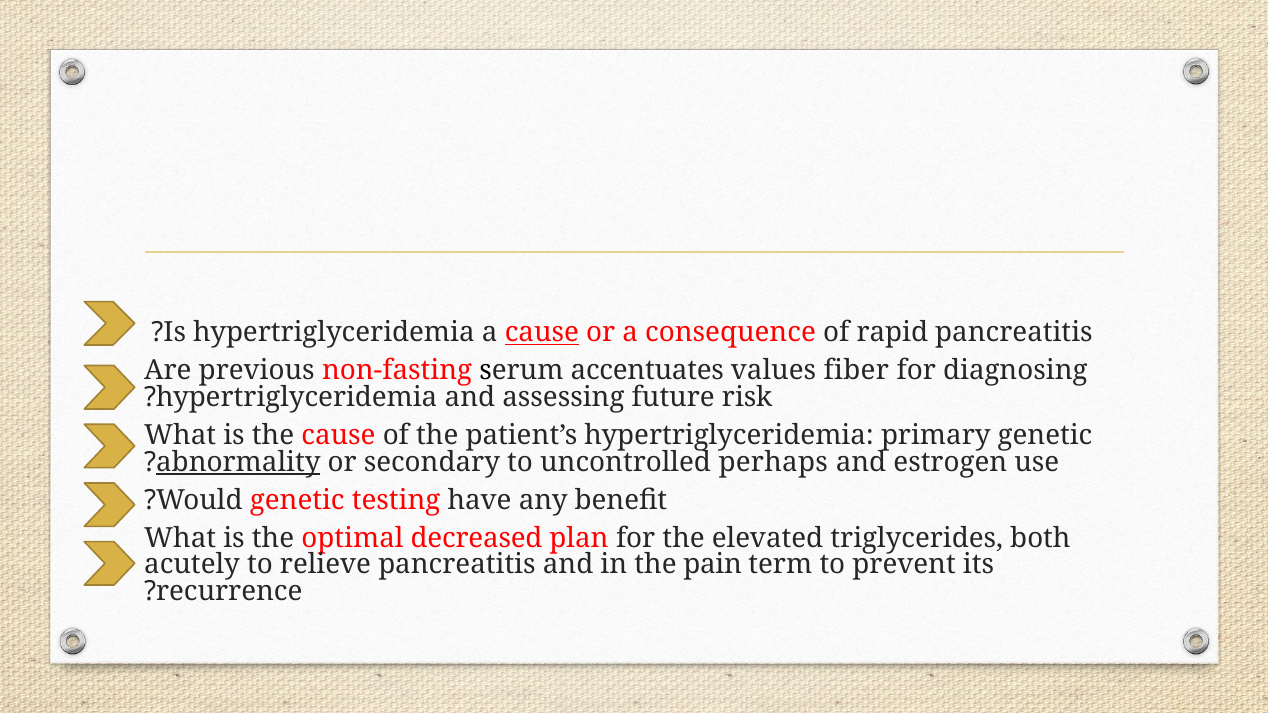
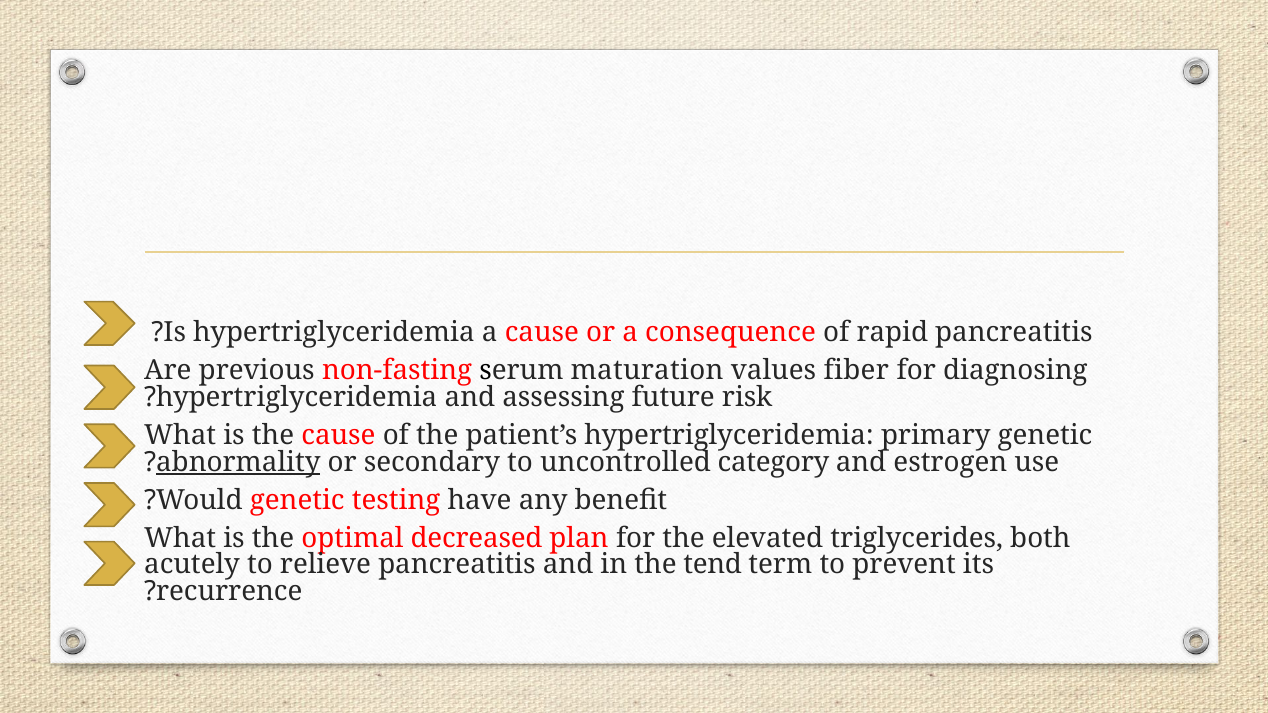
cause underline: present -> none (542, 333)
accentuates: accentuates -> maturation (647, 371)
perhaps: perhaps -> category (773, 462)
pain: pain -> tend (713, 565)
